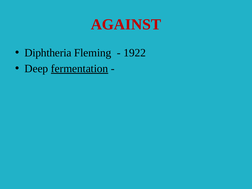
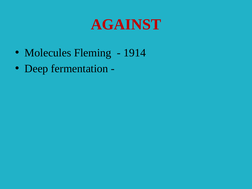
Diphtheria: Diphtheria -> Molecules (48, 53)
1922: 1922 -> 1914 (135, 53)
fermentation underline: present -> none (80, 69)
